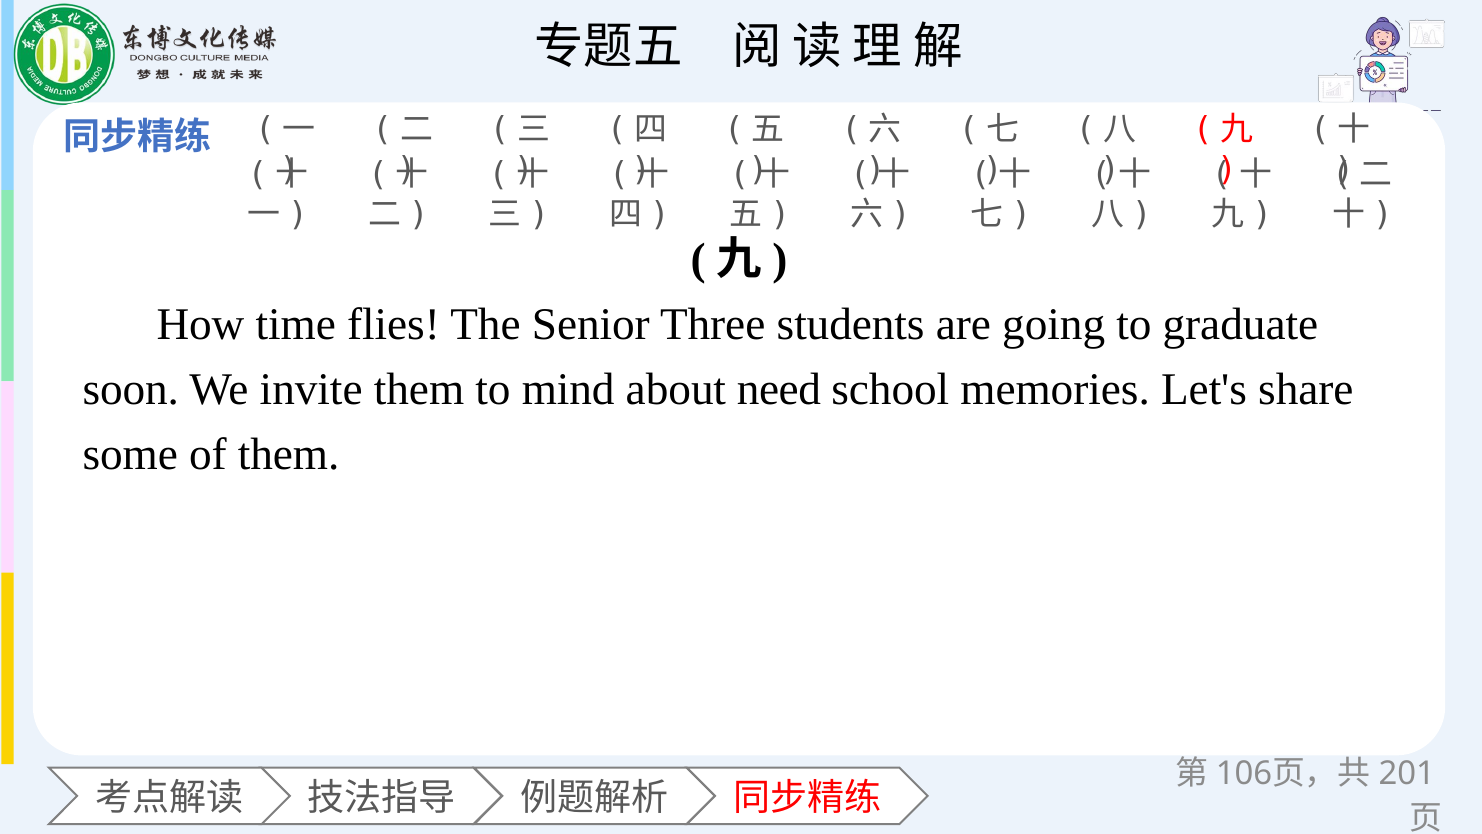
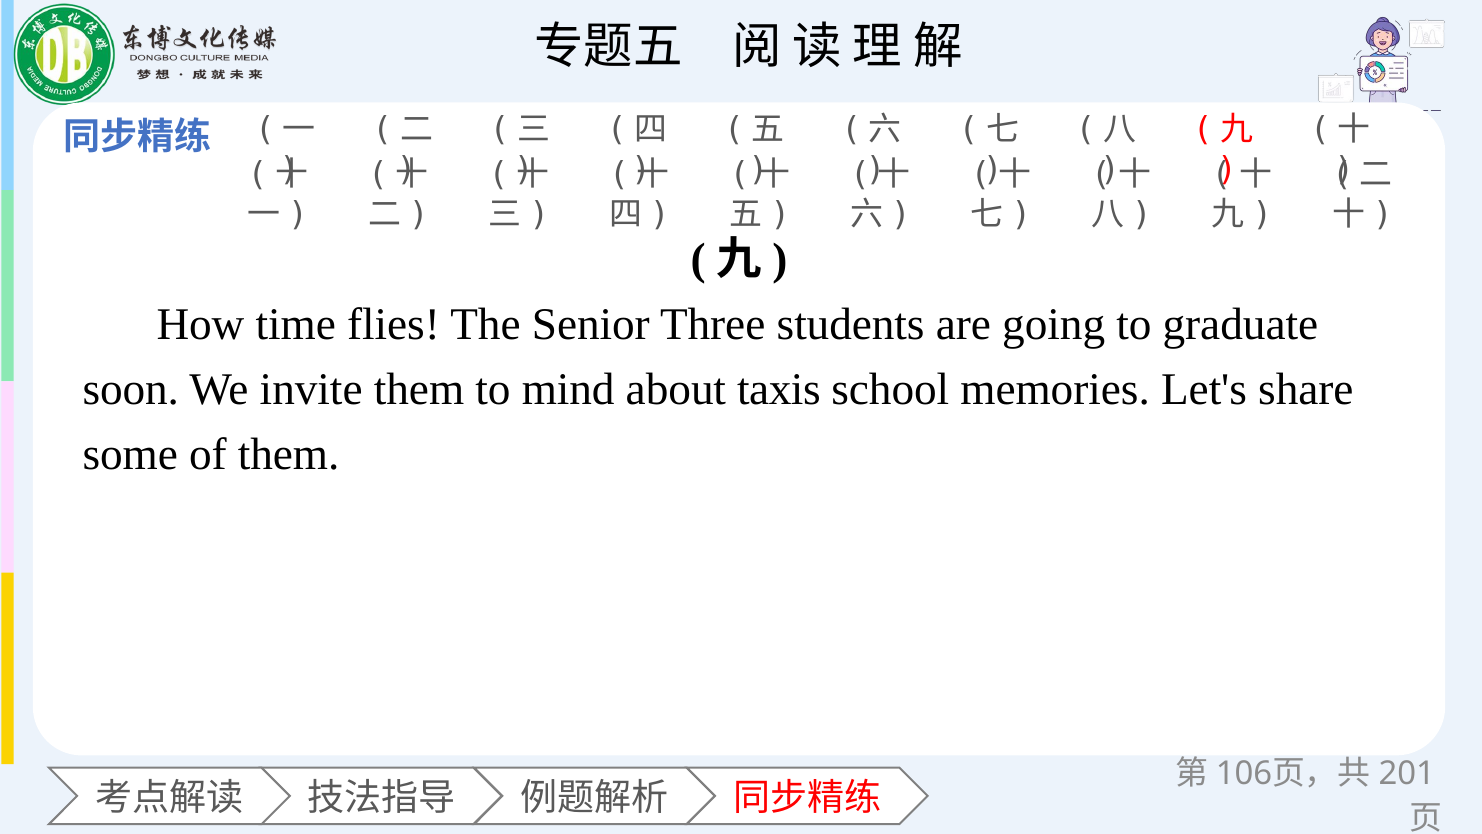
need: need -> taxis (779, 389)
